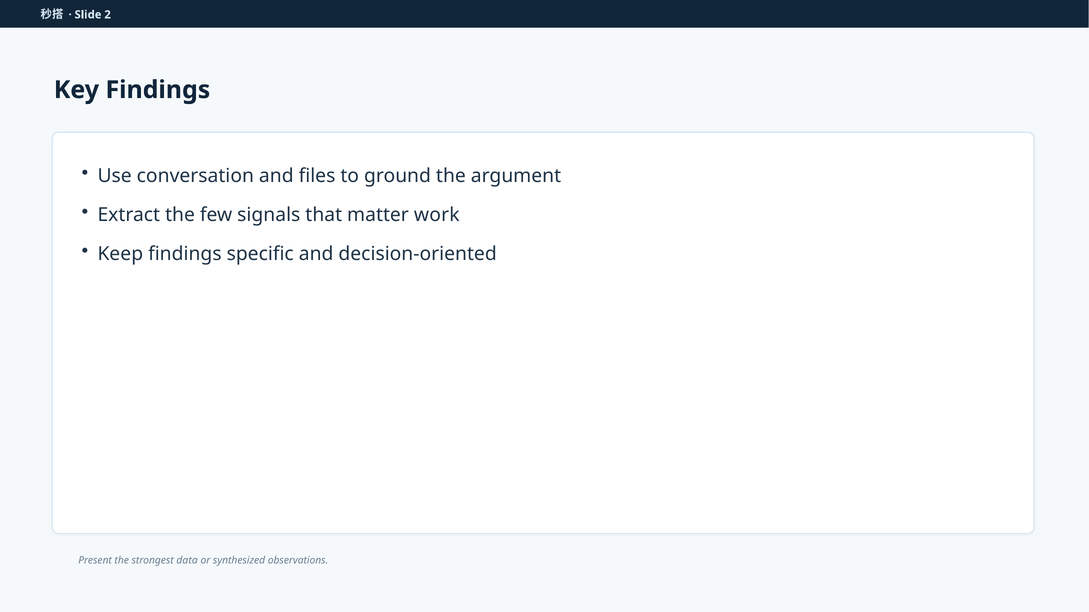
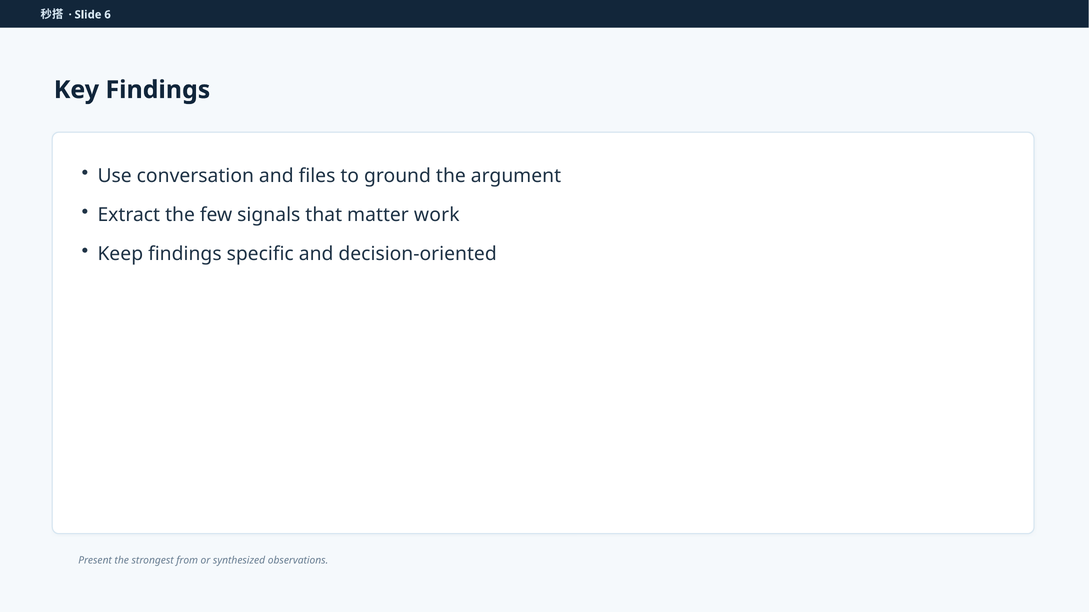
2: 2 -> 6 (108, 15)
data: data -> from (187, 561)
